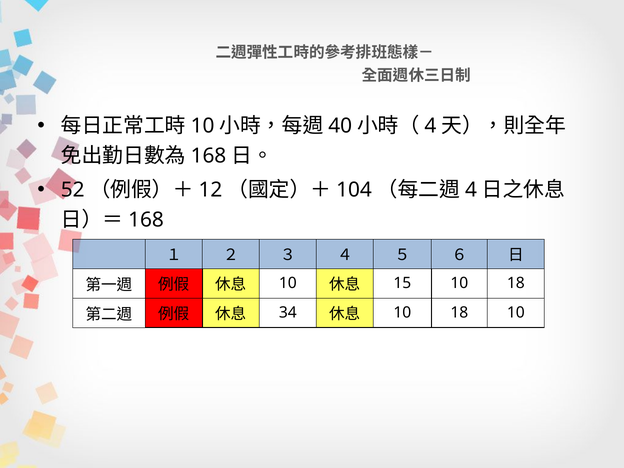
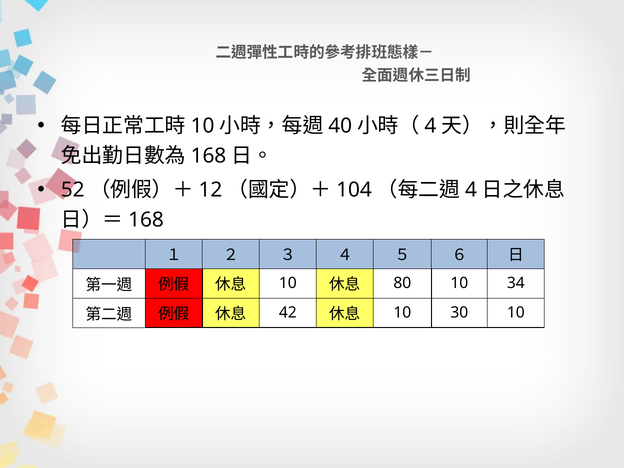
15: 15 -> 80 (402, 283)
18: 18 -> 34 (516, 283)
34: 34 -> 42 (288, 313)
18: 18 -> 30 (459, 313)
